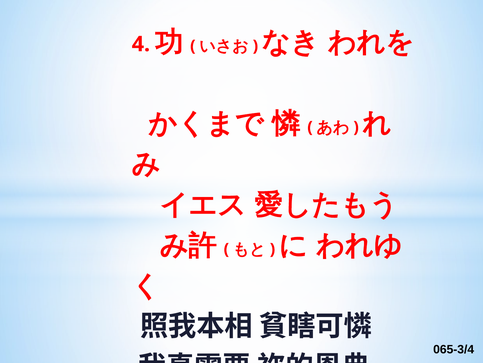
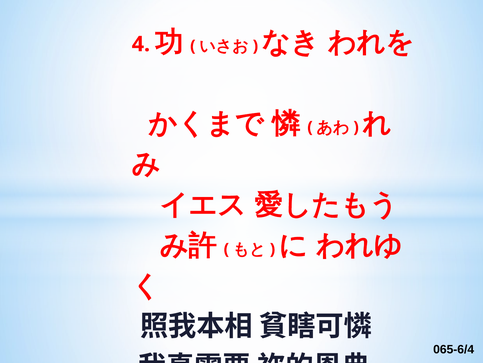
065-3/4: 065-3/4 -> 065-6/4 (454, 349)
